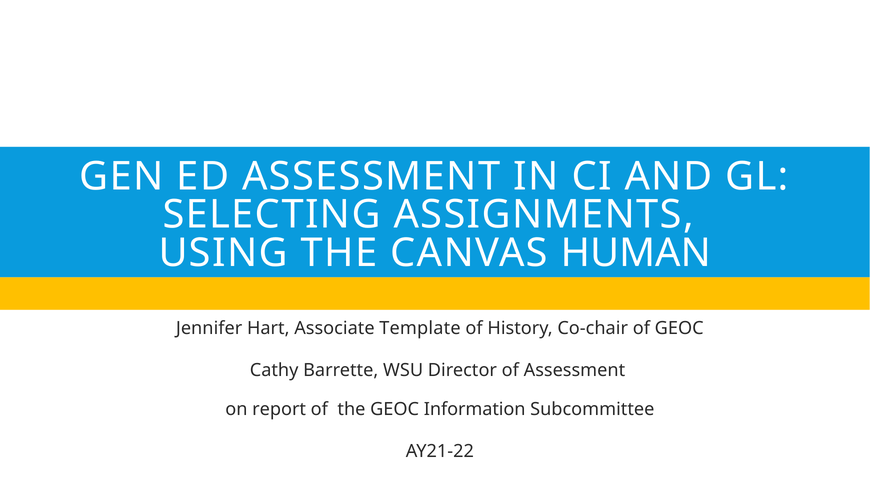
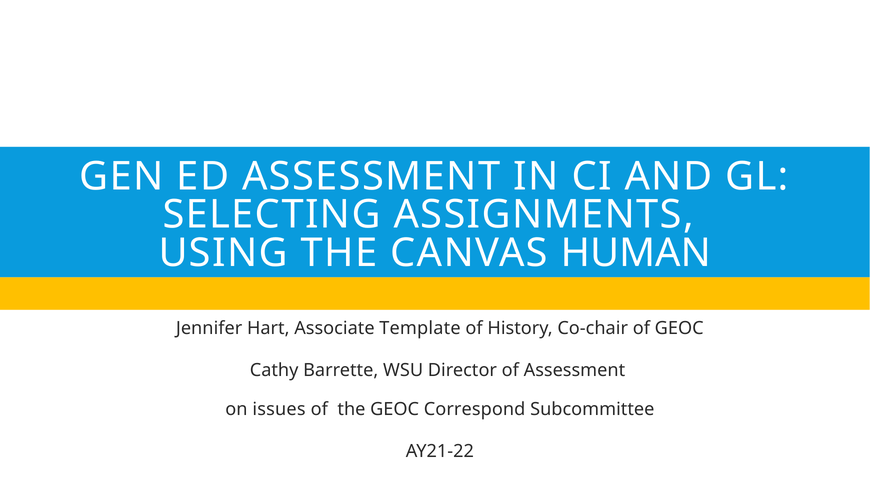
report: report -> issues (279, 410)
Information: Information -> Correspond (475, 410)
